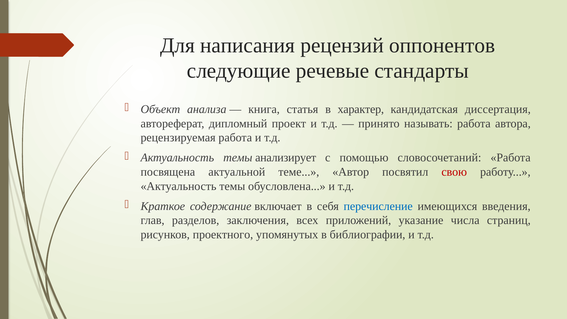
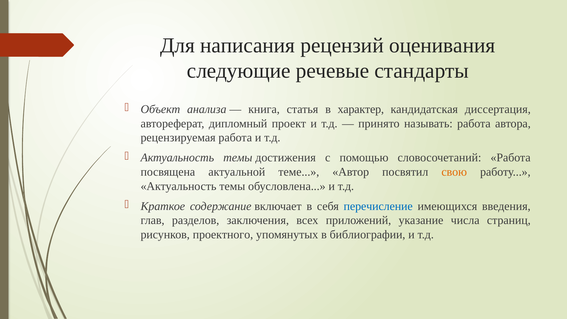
оппонентов: оппонентов -> оценивания (442, 45)
анализирует: анализирует -> достижения (286, 158)
свою colour: red -> orange (454, 172)
